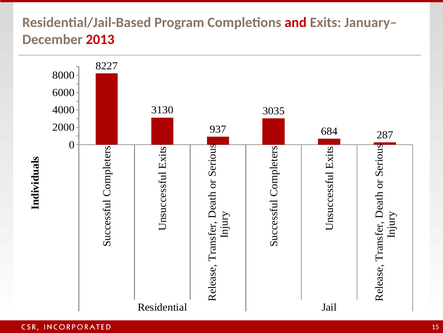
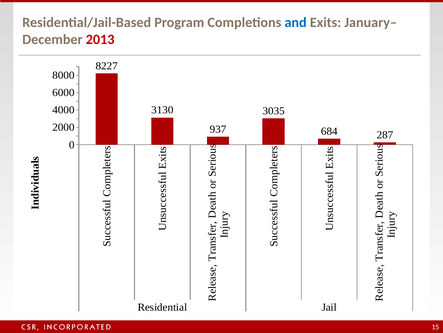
and colour: red -> blue (296, 22)
